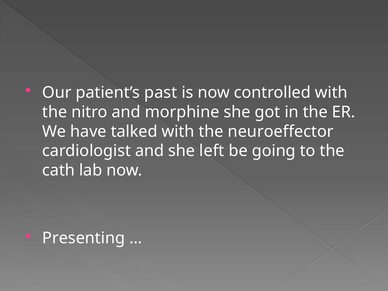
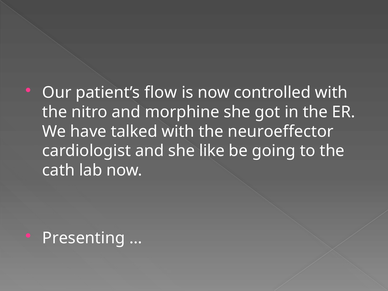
past: past -> flow (161, 93)
left: left -> like (212, 151)
